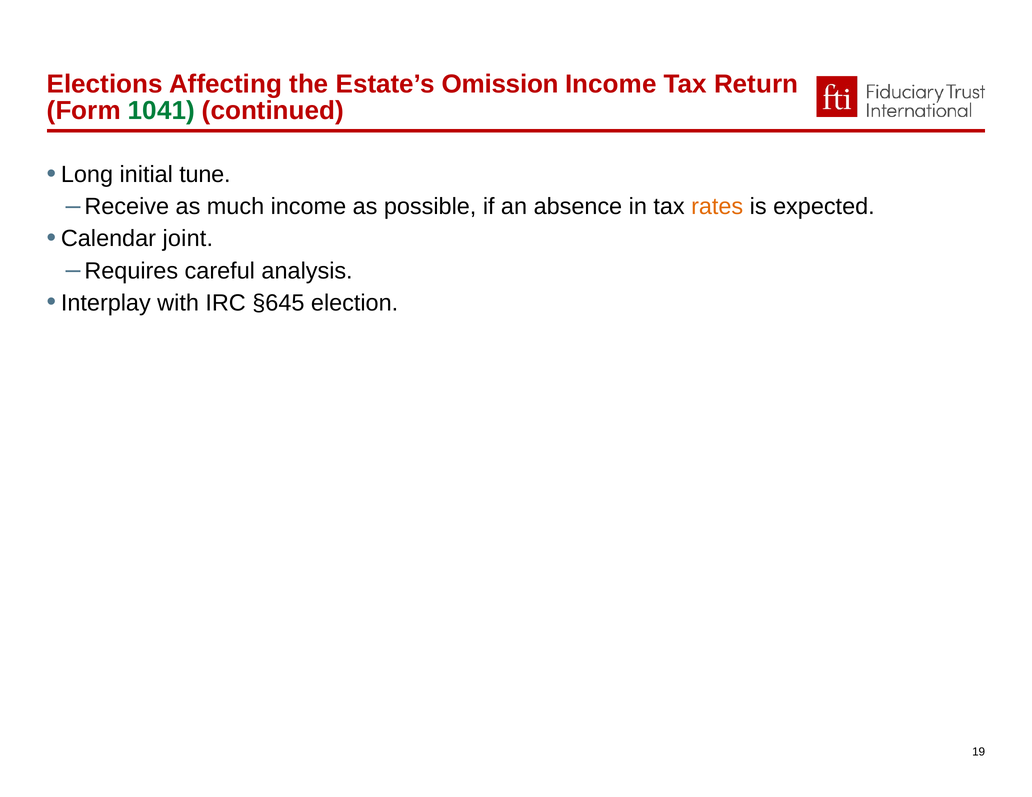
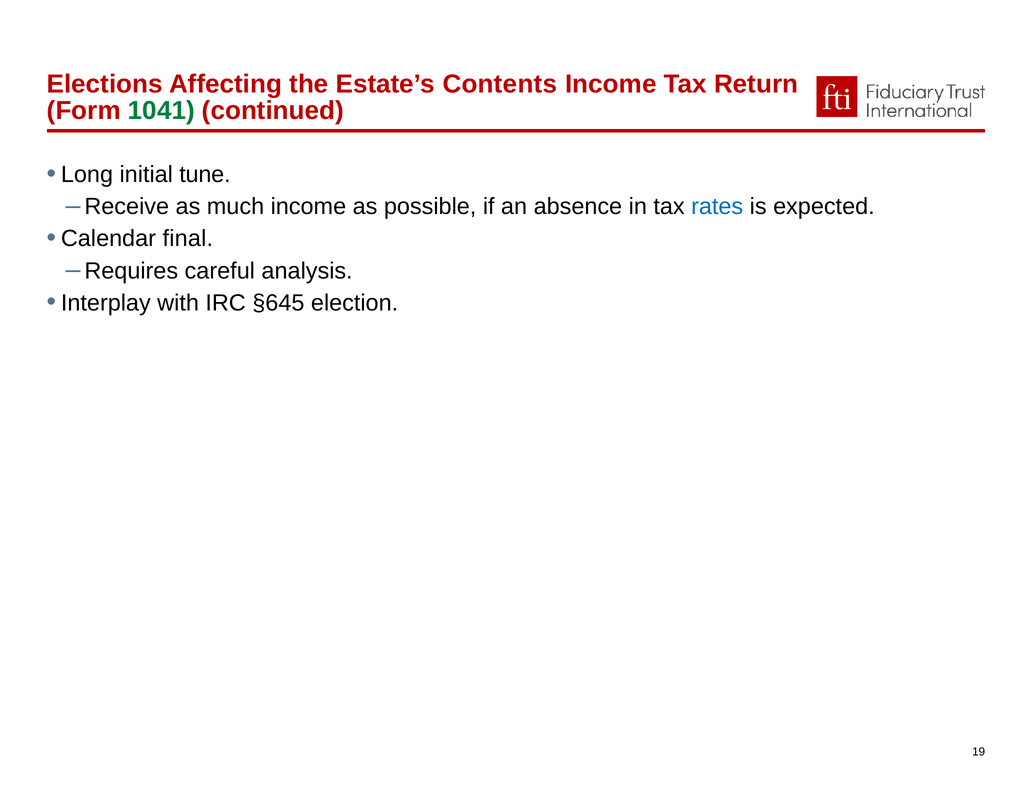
Omission: Omission -> Contents (500, 84)
rates colour: orange -> blue (717, 207)
joint: joint -> final (188, 239)
